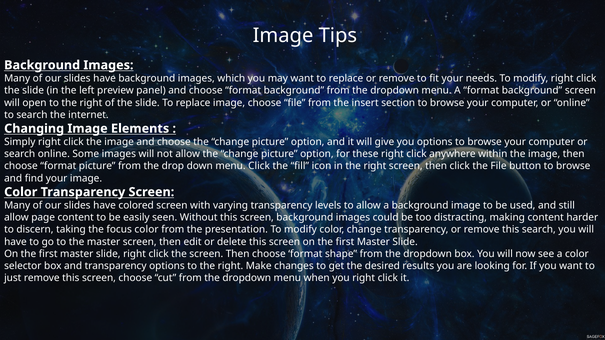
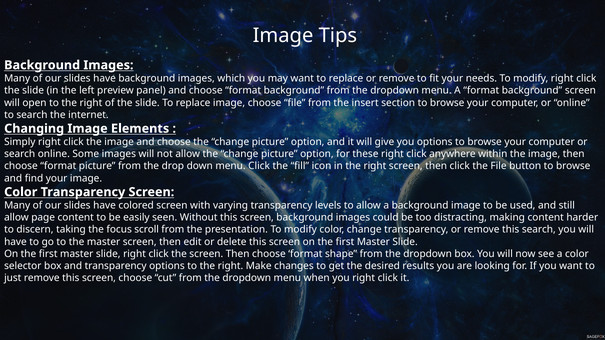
focus color: color -> scroll (147, 230)
